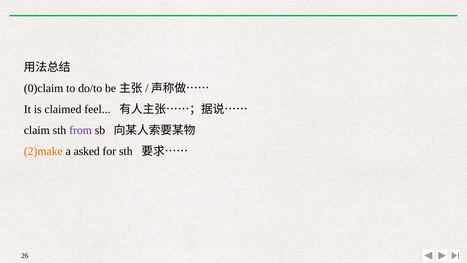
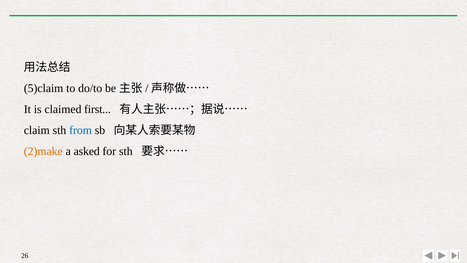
0)claim: 0)claim -> 5)claim (44, 88)
feel: feel -> first (97, 109)
from colour: purple -> blue (81, 130)
